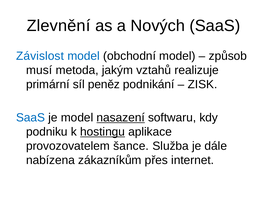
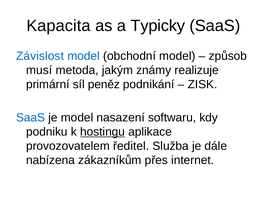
Zlevnění: Zlevnění -> Kapacita (59, 26)
Nových: Nových -> Typicky (158, 26)
vztahů: vztahů -> známy (154, 70)
nasazení underline: present -> none (121, 118)
šance: šance -> ředitel (131, 146)
